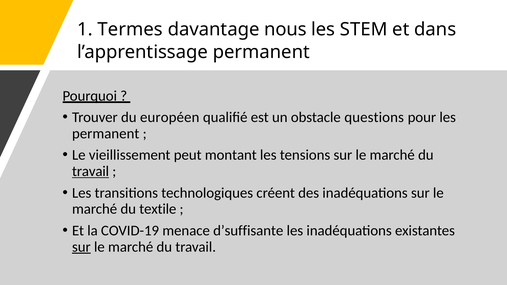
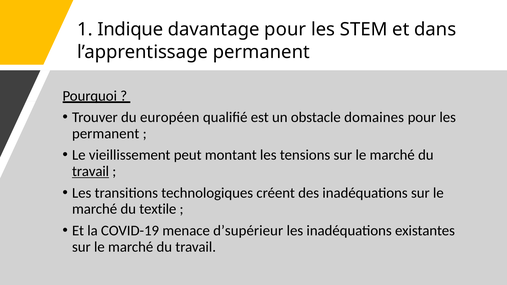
Termes: Termes -> Indique (130, 29)
davantage nous: nous -> pour (285, 29)
questions: questions -> domaines (374, 117)
d’suffisante: d’suffisante -> d’supérieur (248, 231)
sur underline: present -> none (81, 247)
